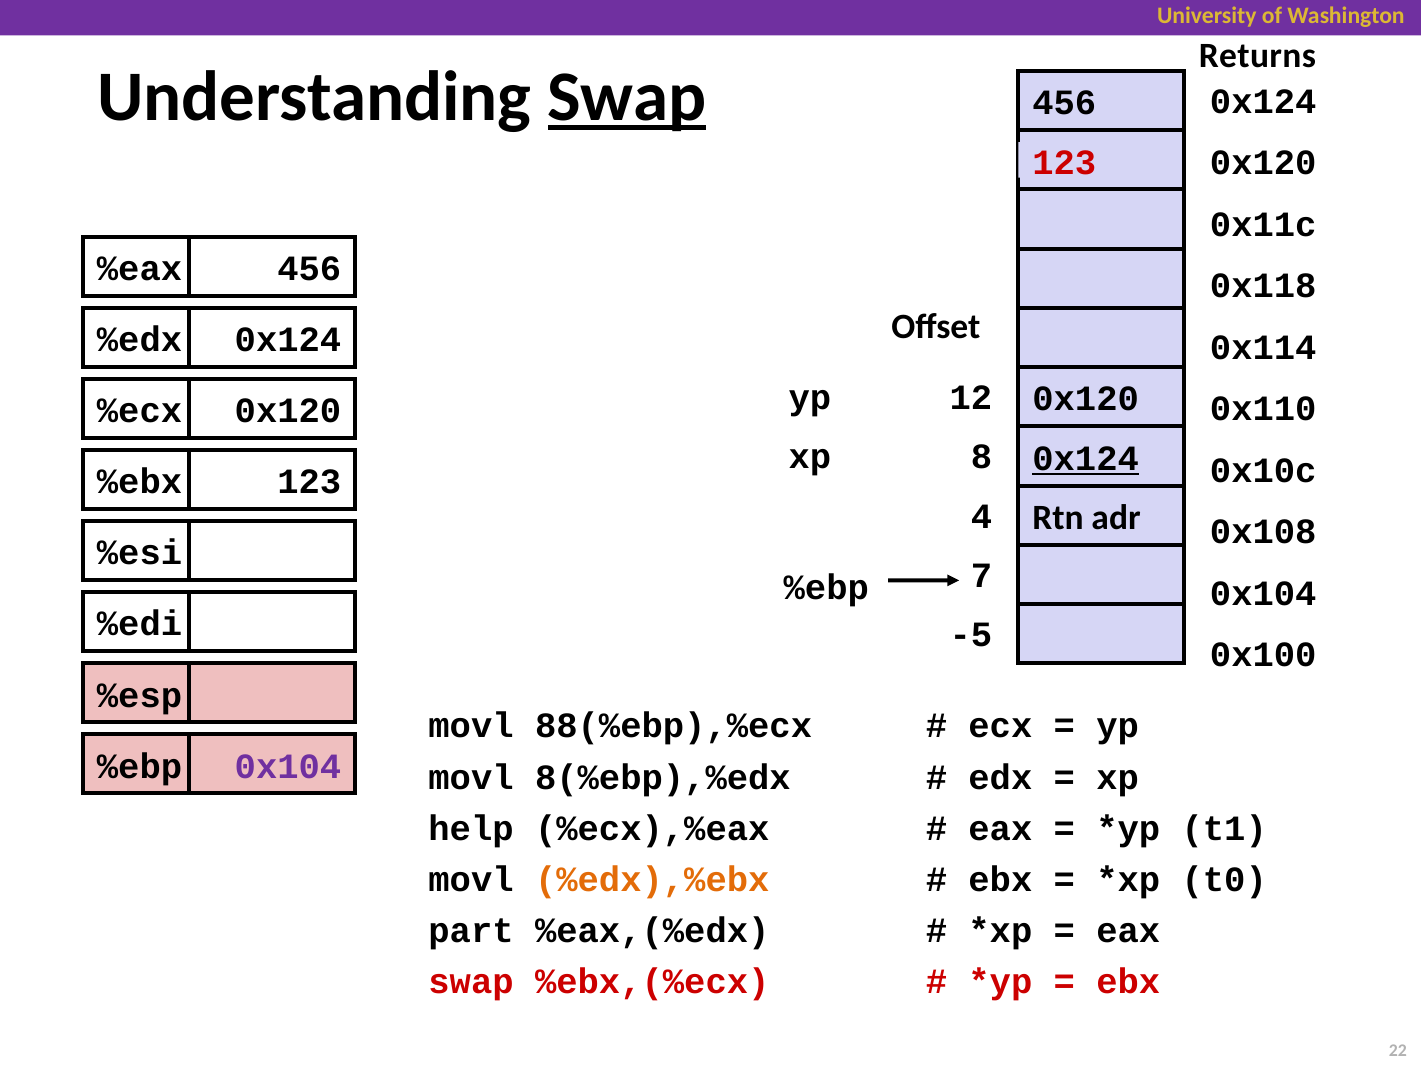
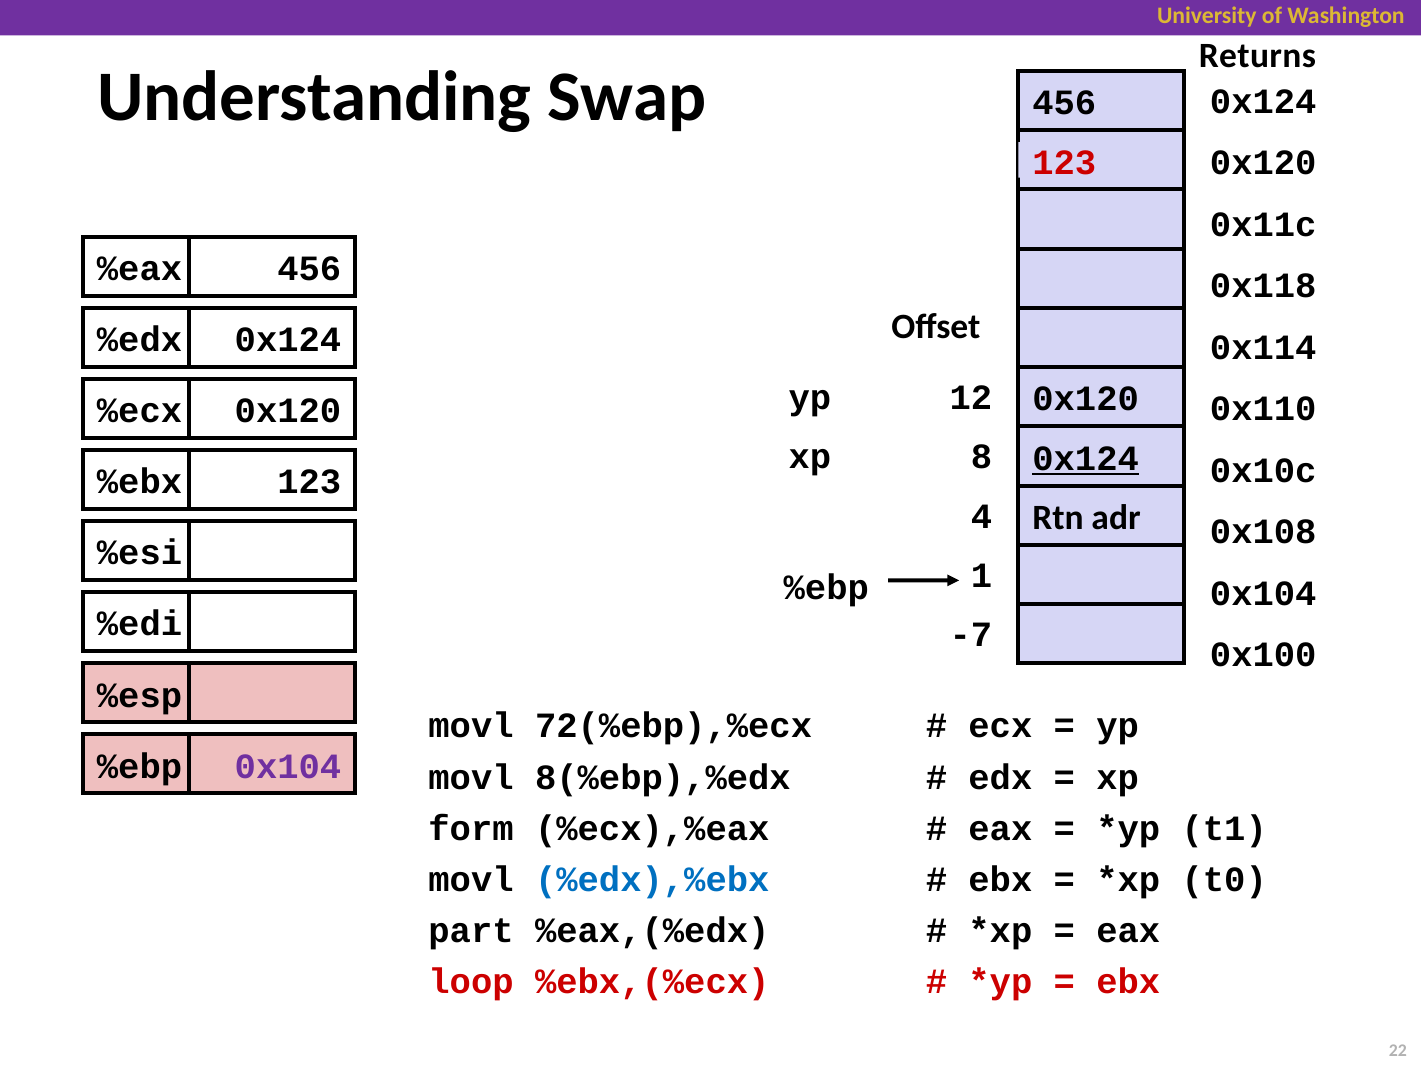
Swap underline: present -> none (627, 97)
7: 7 -> 1 (982, 575)
-5: -5 -> -7 (971, 635)
88(%ebp),%ecx: 88(%ebp),%ecx -> 72(%ebp),%ecx (674, 726)
help: help -> form (471, 828)
%edx),%ebx colour: orange -> blue (652, 879)
swap: swap -> loop (471, 982)
